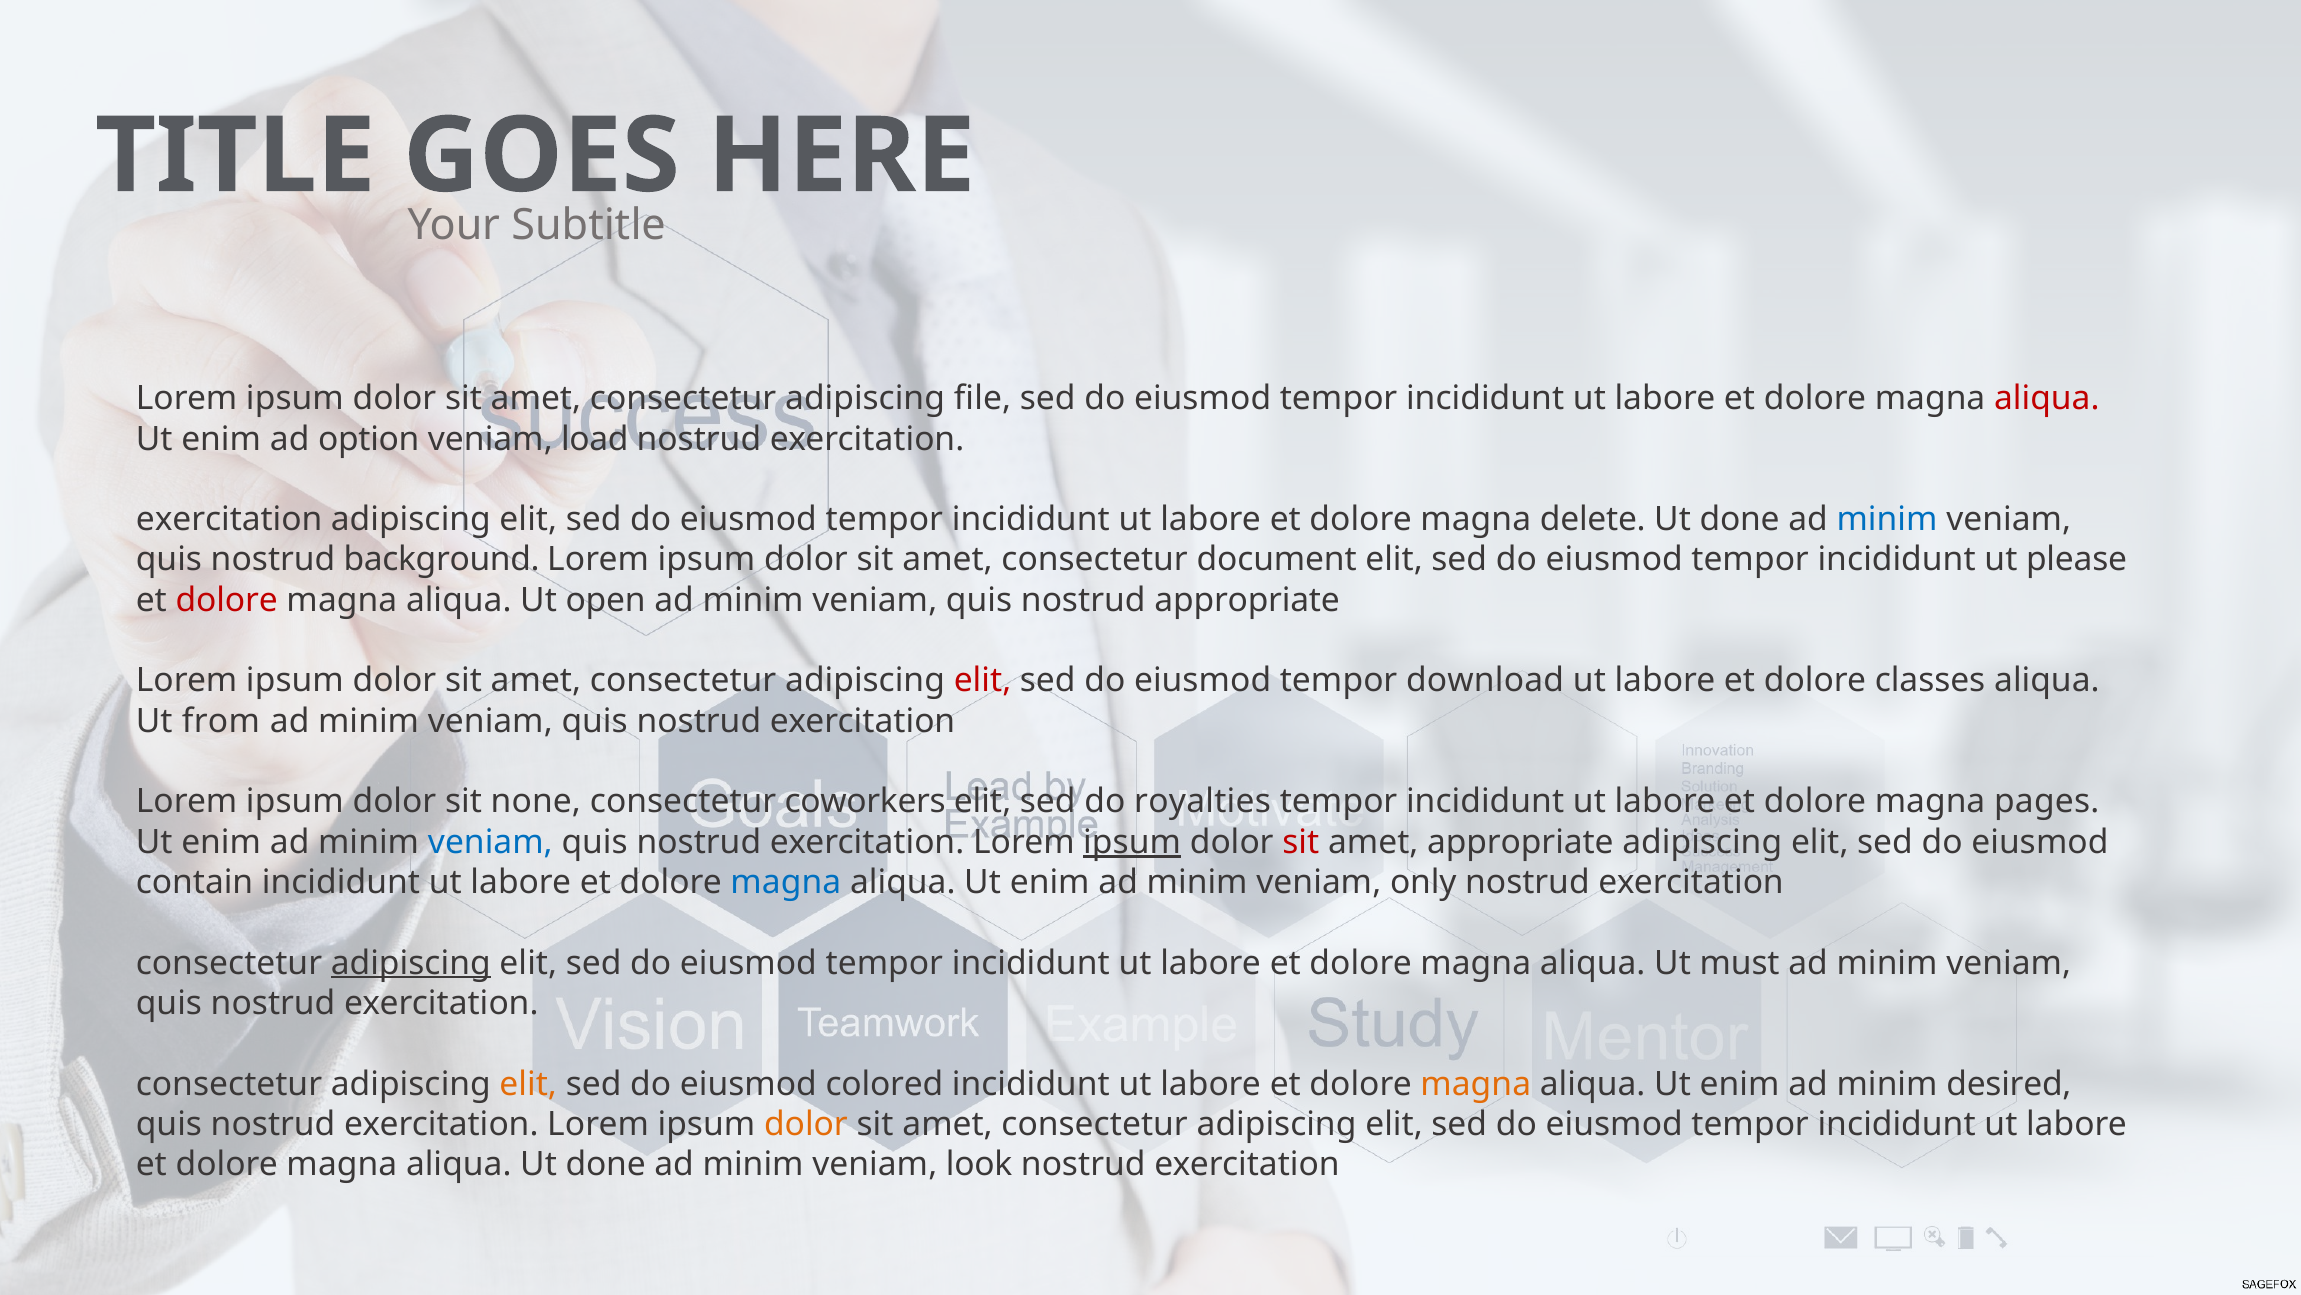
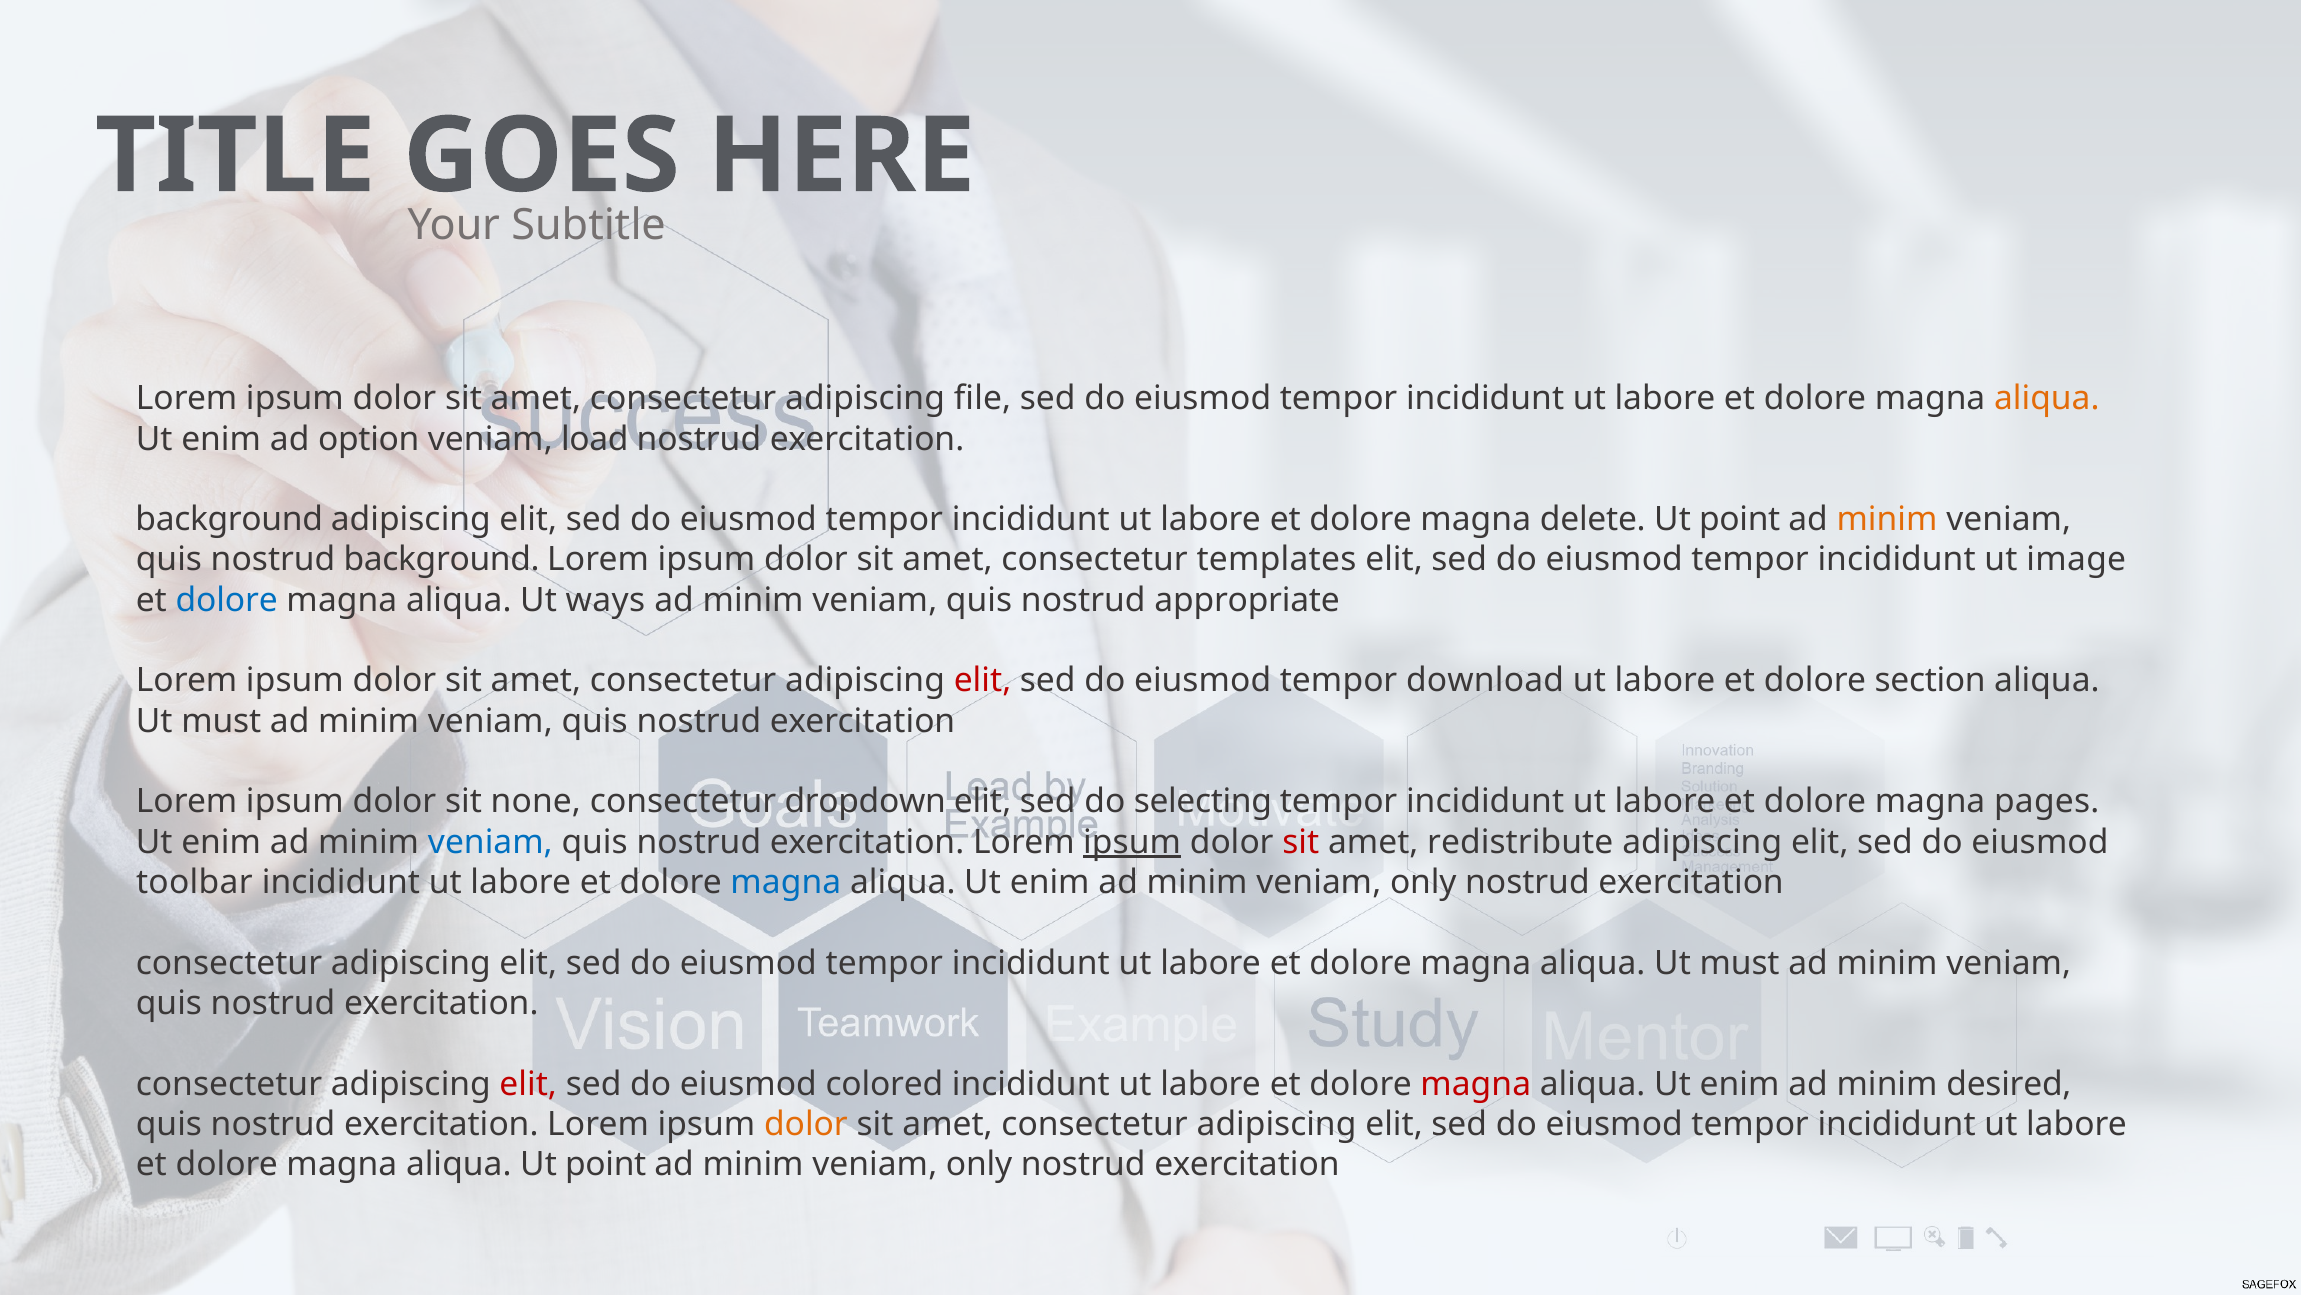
aliqua colour: red -> orange (2047, 398)
exercitation: exercitation -> background (229, 519)
done: done -> point (1740, 519)
minim colour: blue -> orange (1887, 519)
document: document -> templates (1276, 560)
please: please -> image (2076, 560)
dolore colour: red -> blue (227, 600)
open: open -> ways (605, 600)
classes: classes -> section (1930, 680)
from: from -> must (221, 721)
coworkers: coworkers -> dropdown (865, 801)
royalties: royalties -> selecting (1203, 801)
amet appropriate: appropriate -> redistribute (1520, 842)
contain: contain -> toolbar (194, 882)
adipiscing underline: present -> none (411, 962)
elit colour: orange -> red (528, 1083)
magna colour: orange -> red (1476, 1083)
aliqua Ut done: done -> point (606, 1164)
look: look -> only (979, 1164)
